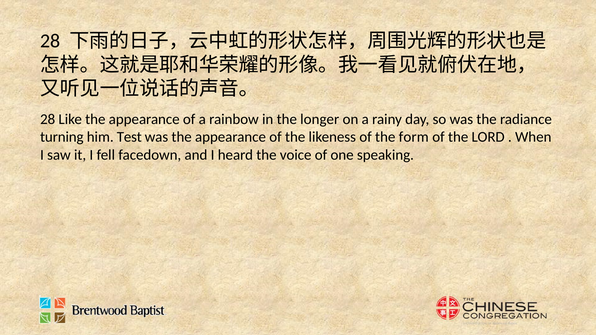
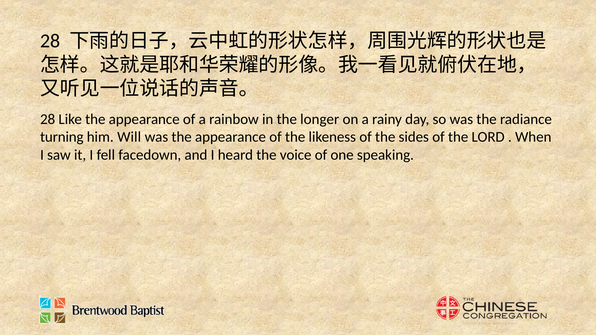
Test: Test -> Will (129, 137)
form: form -> sides (414, 137)
